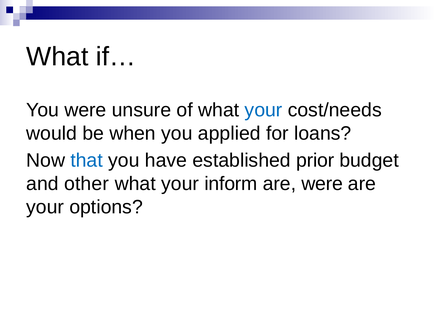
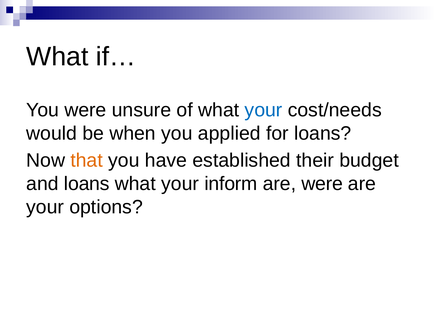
that colour: blue -> orange (87, 160)
prior: prior -> their (315, 160)
and other: other -> loans (87, 184)
